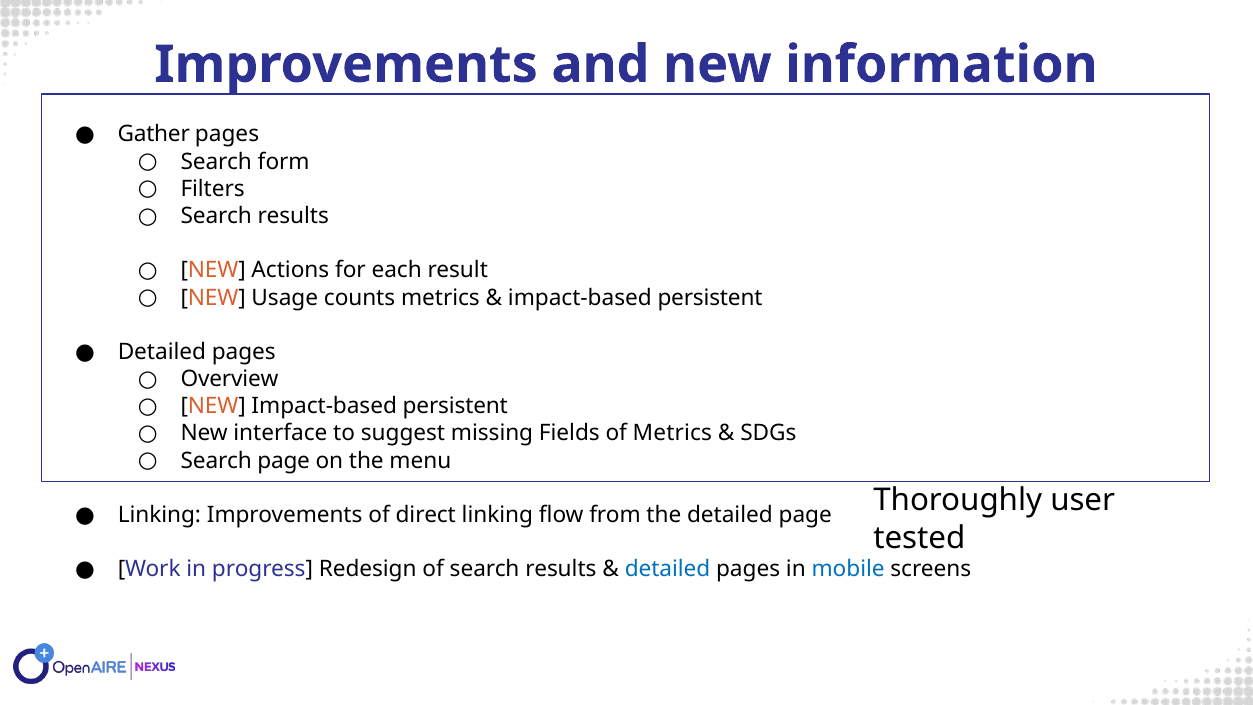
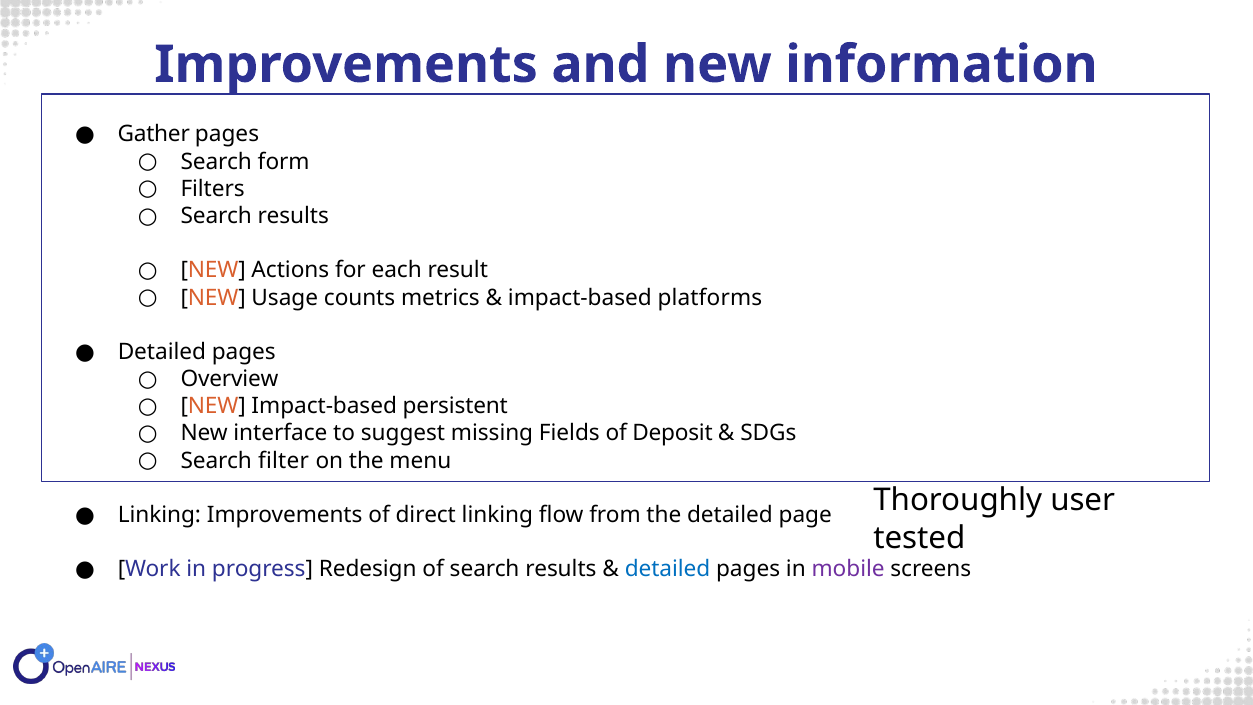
persistent: persistent -> platforms (710, 297)
of Metrics: Metrics -> Deposit (673, 433)
Search page: page -> filter (283, 461)
mobile colour: blue -> purple (848, 569)
